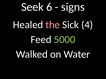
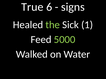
Seek: Seek -> True (32, 7)
the colour: pink -> light green (53, 25)
4: 4 -> 1 (87, 25)
